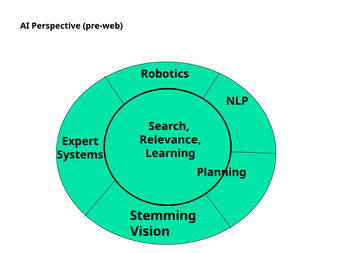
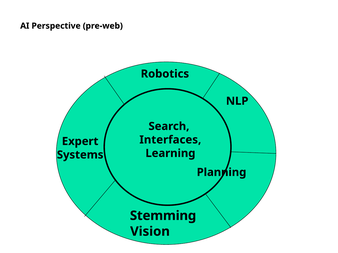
Relevance: Relevance -> Interfaces (170, 140)
